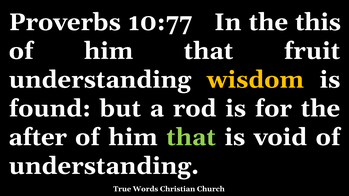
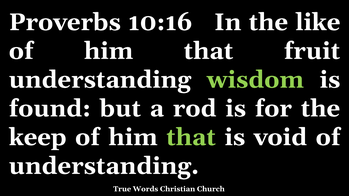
10:77: 10:77 -> 10:16 (160, 22)
this: this -> like (318, 22)
wisdom colour: yellow -> light green (255, 80)
after: after -> keep (38, 137)
